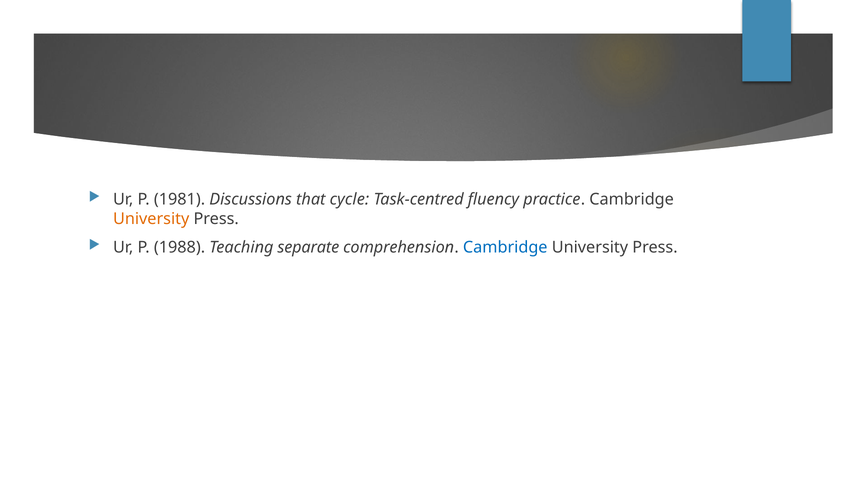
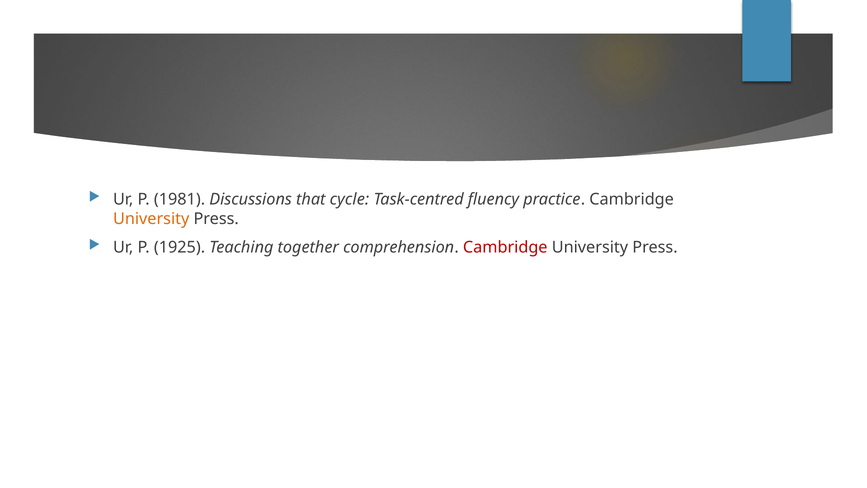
1988: 1988 -> 1925 (180, 247)
separate: separate -> together (308, 247)
Cambridge colour: blue -> red (505, 247)
